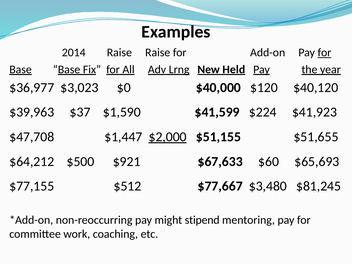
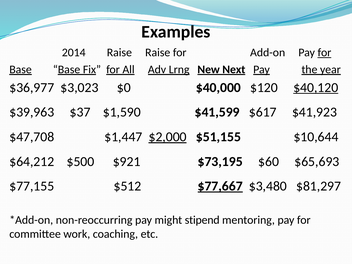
Held: Held -> Next (234, 69)
$40,120 underline: none -> present (316, 88)
$224: $224 -> $617 (263, 112)
$51,655: $51,655 -> $10,644 (316, 137)
$67,633: $67,633 -> $73,195 (220, 161)
$77,667 underline: none -> present (220, 186)
$81,245: $81,245 -> $81,297 (319, 186)
